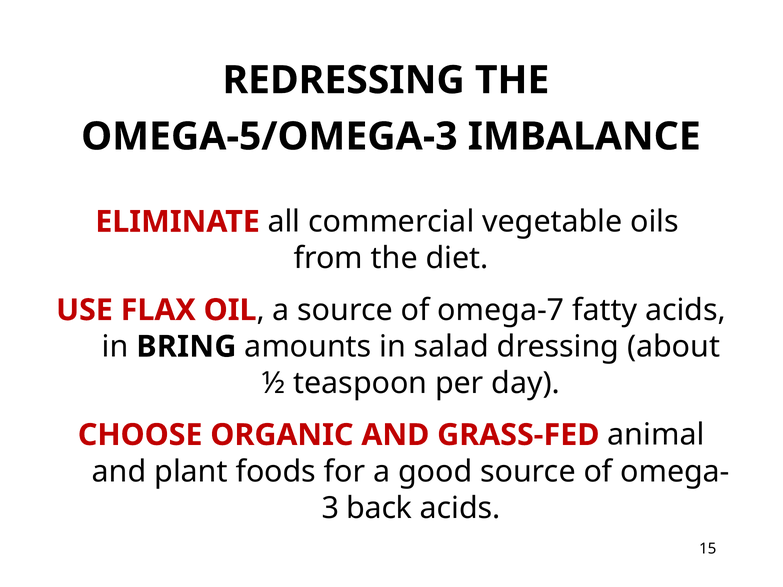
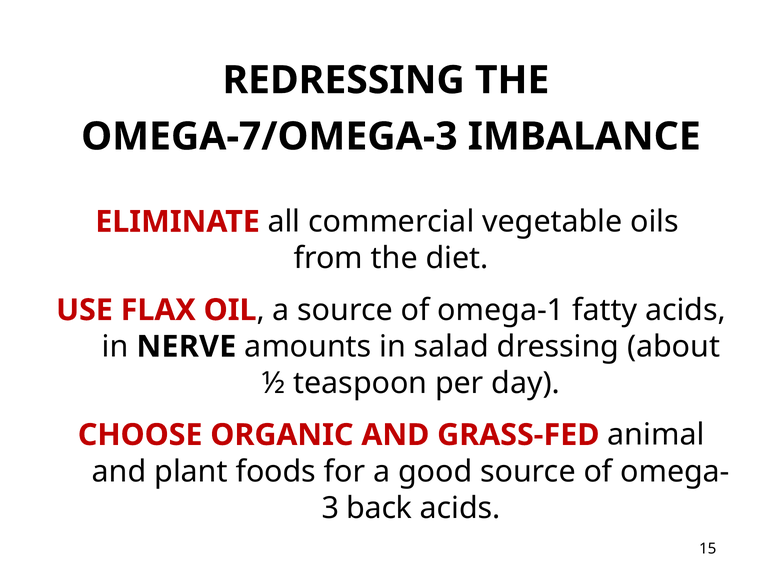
OMEGA-5/OMEGA-3: OMEGA-5/OMEGA-3 -> OMEGA-7/OMEGA-3 (269, 137)
omega-7: omega-7 -> omega-1 (501, 310)
BRING: BRING -> NERVE (186, 347)
